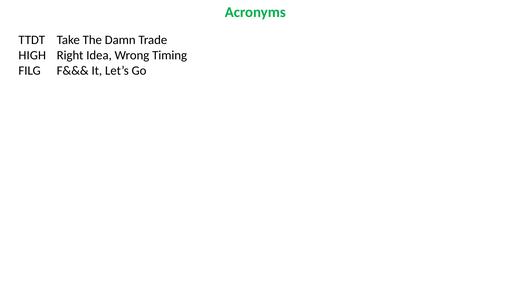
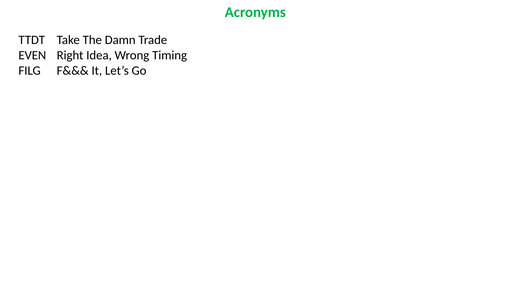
HIGH: HIGH -> EVEN (32, 55)
